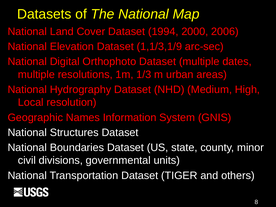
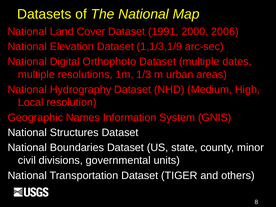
1994: 1994 -> 1991 (163, 32)
